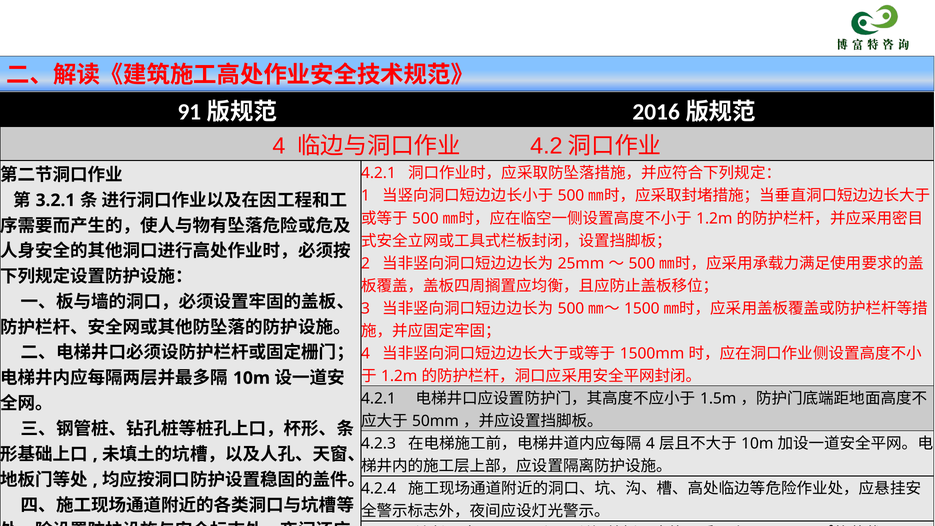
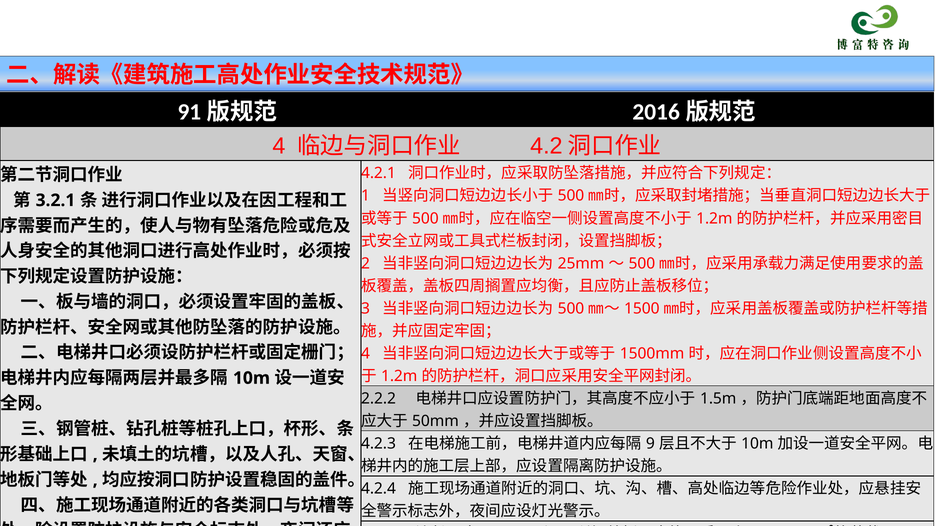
4.2.1: 4.2.1 -> 2.2.2 (378, 398)
4: 4 -> 9 (650, 444)
